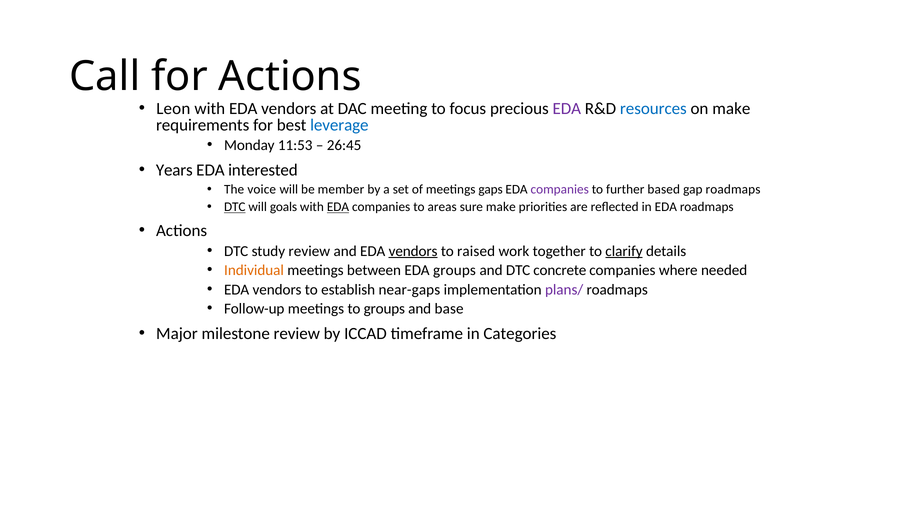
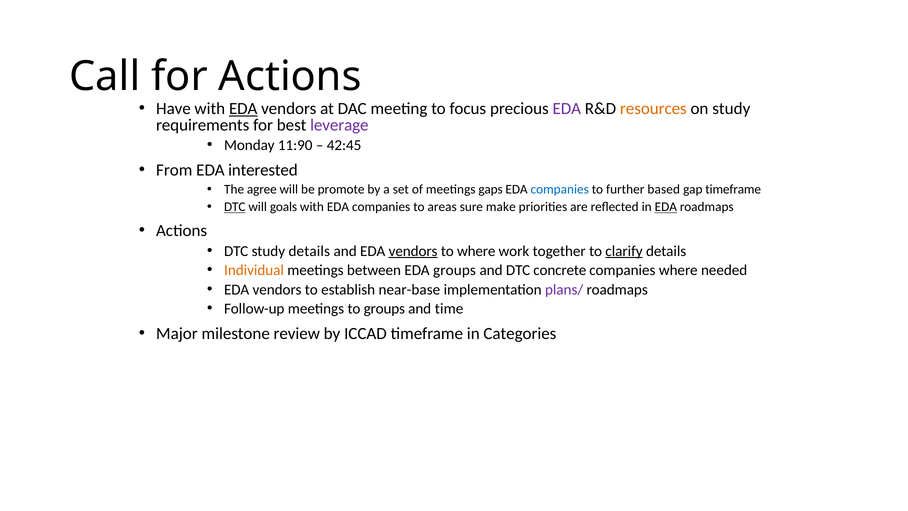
Leon: Leon -> Have (173, 109)
EDA underline: none -> present (243, 109)
resources colour: blue -> orange (653, 109)
on make: make -> study (731, 109)
leverage colour: blue -> purple (339, 125)
11:53: 11:53 -> 11:90 (295, 145)
26:45: 26:45 -> 42:45 (344, 145)
Years: Years -> From (174, 170)
voice: voice -> agree (262, 189)
member: member -> promote (341, 189)
companies colour: purple -> blue (560, 189)
gap roadmaps: roadmaps -> timeframe (733, 189)
EDA underline: present -> none (338, 207)
EDA underline: none -> present (666, 207)
study review: review -> details (309, 251)
to raised: raised -> where (476, 251)
near-gaps: near-gaps -> near-base (409, 289)
base: base -> time (449, 309)
